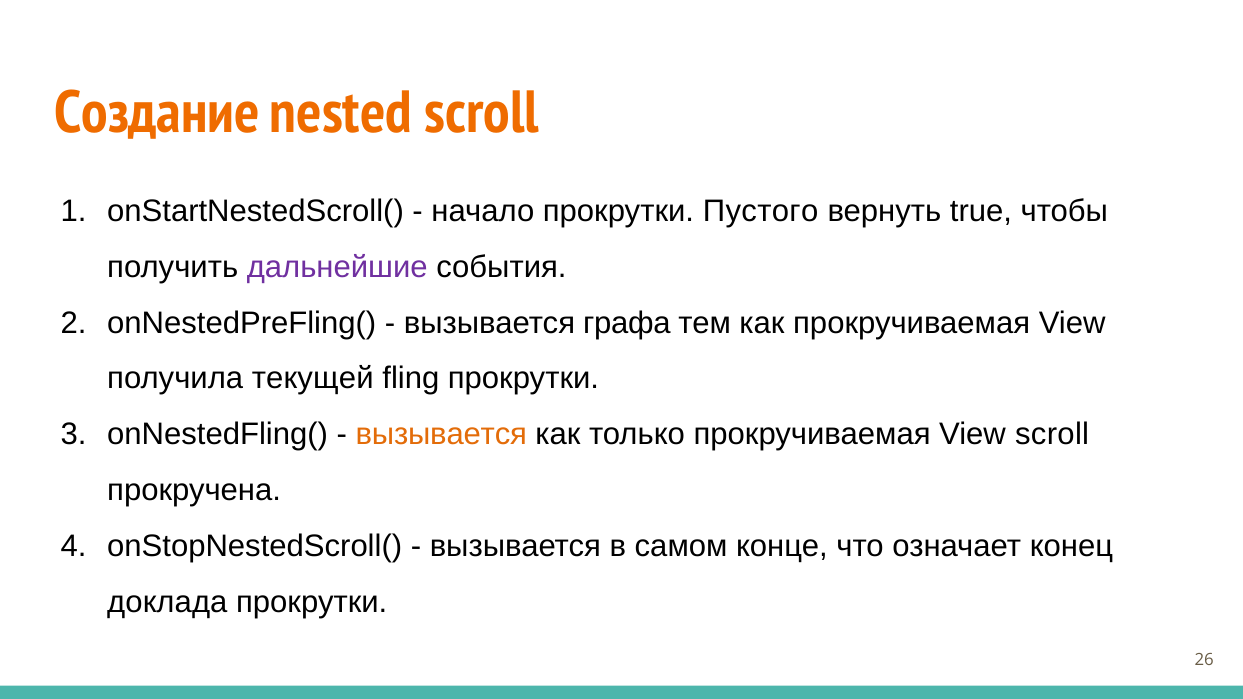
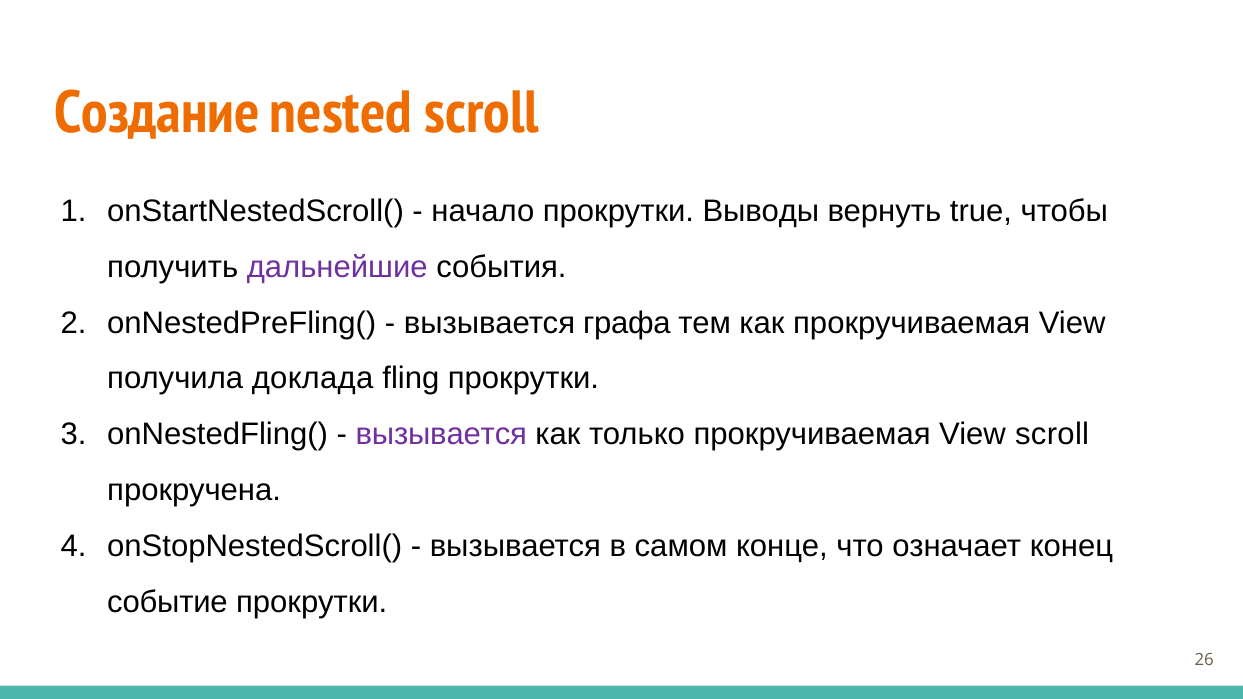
Пустого: Пустого -> Выводы (761, 211)
текущей: текущей -> доклада (313, 379)
вызывается colour: orange -> purple (441, 435)
доклада: доклада -> событие (167, 603)
